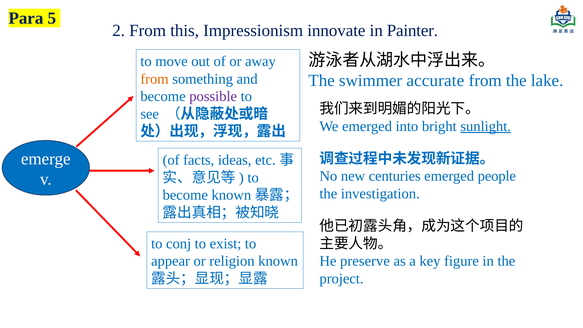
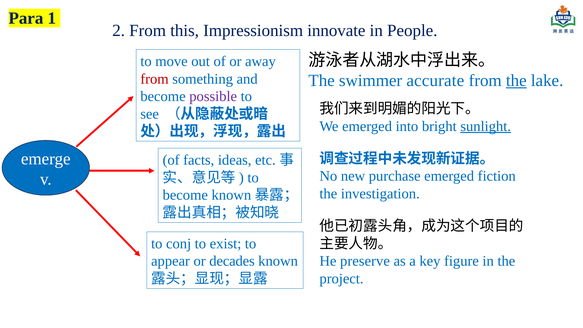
5: 5 -> 1 (52, 18)
Painter: Painter -> People (412, 31)
from colour: orange -> red (155, 79)
the underline: none -> present (516, 81)
centuries: centuries -> purchase (395, 176)
people: people -> fiction (497, 176)
religion: religion -> decades (232, 261)
